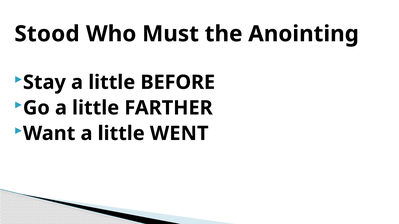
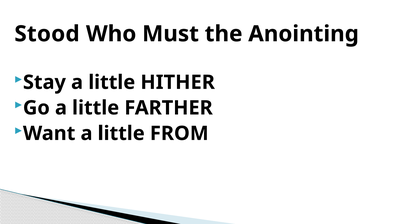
BEFORE: BEFORE -> HITHER (178, 82)
WENT: WENT -> FROM (179, 134)
